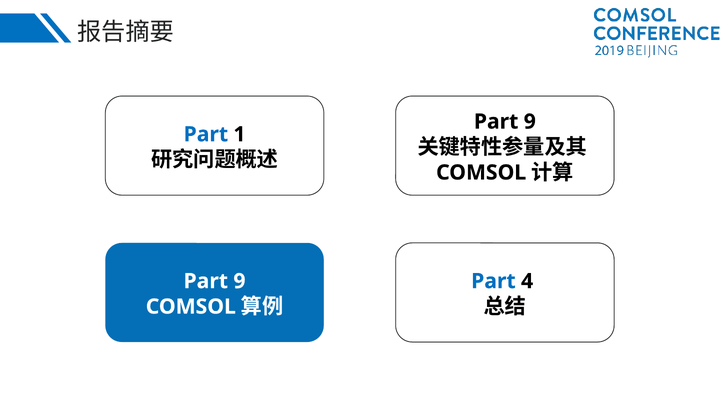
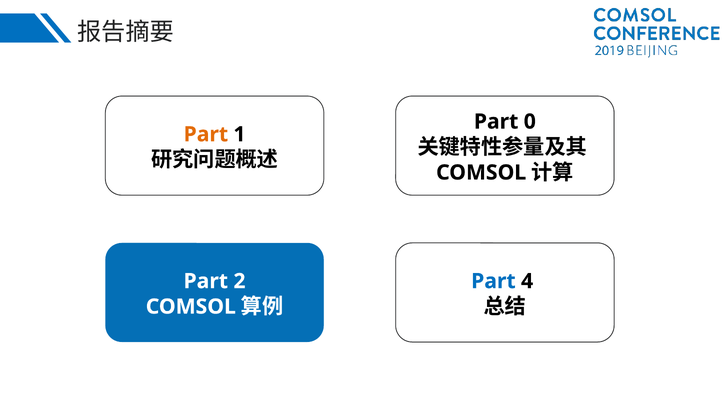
9: 9 -> 0 (530, 122)
Part colour: blue -> orange (206, 134)
9: 9 -> 2 (239, 281)
